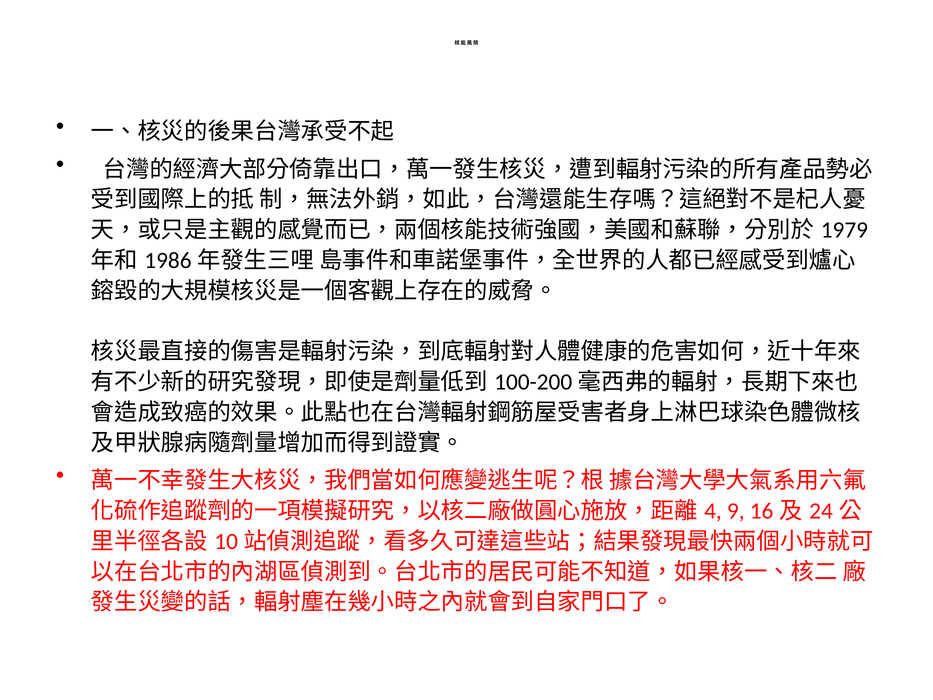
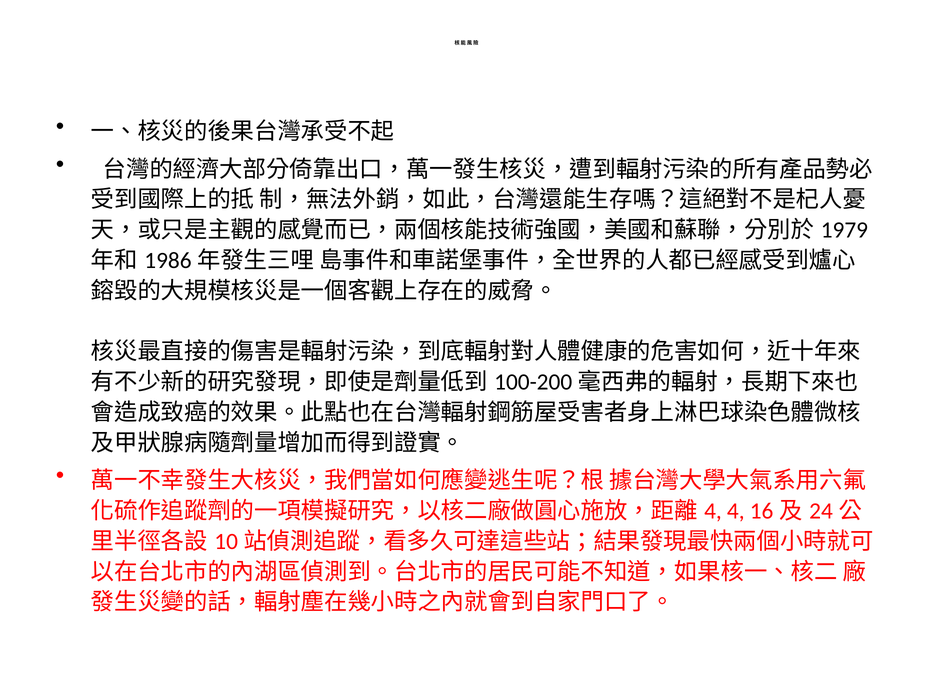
9: 9 -> 4 (736, 511)
